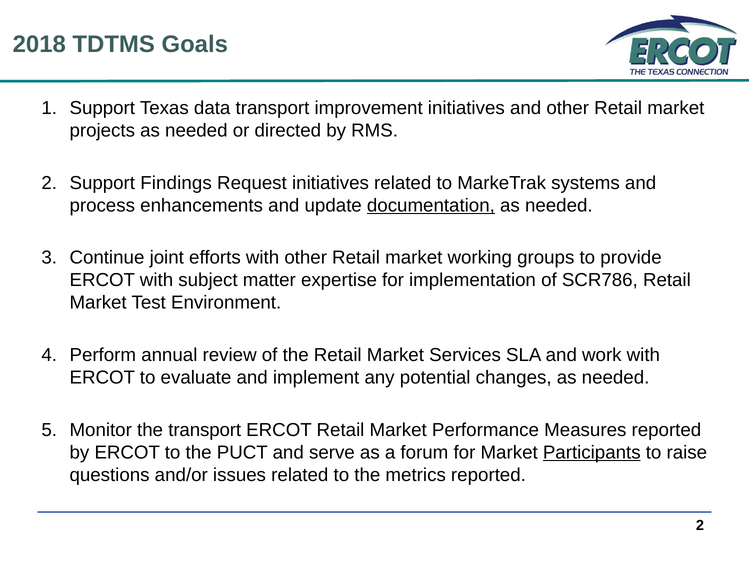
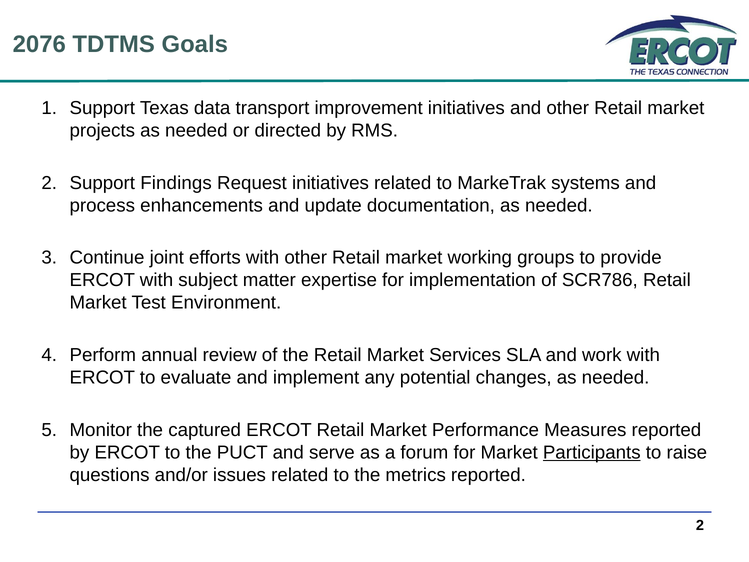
2018: 2018 -> 2076 (39, 44)
documentation underline: present -> none (431, 205)
the transport: transport -> captured (205, 430)
